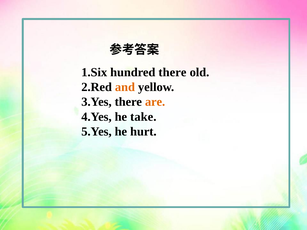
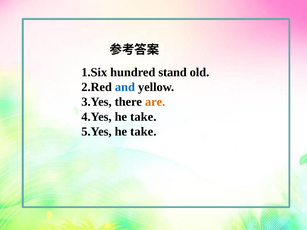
hundred there: there -> stand (173, 72)
and colour: orange -> blue (125, 87)
5.Yes he hurt: hurt -> take (143, 132)
